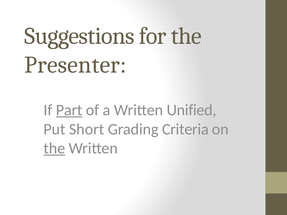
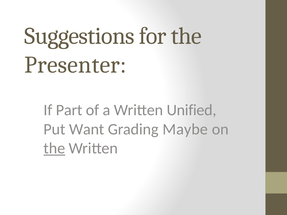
Part underline: present -> none (69, 110)
Short: Short -> Want (87, 129)
Criteria: Criteria -> Maybe (185, 129)
